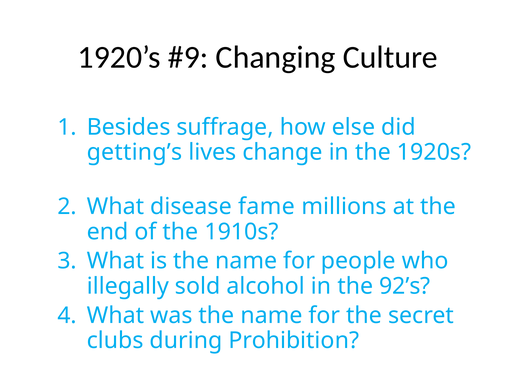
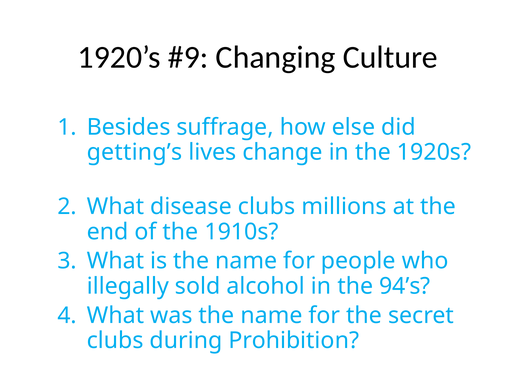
disease fame: fame -> clubs (267, 206)
92’s: 92’s -> 94’s (405, 286)
